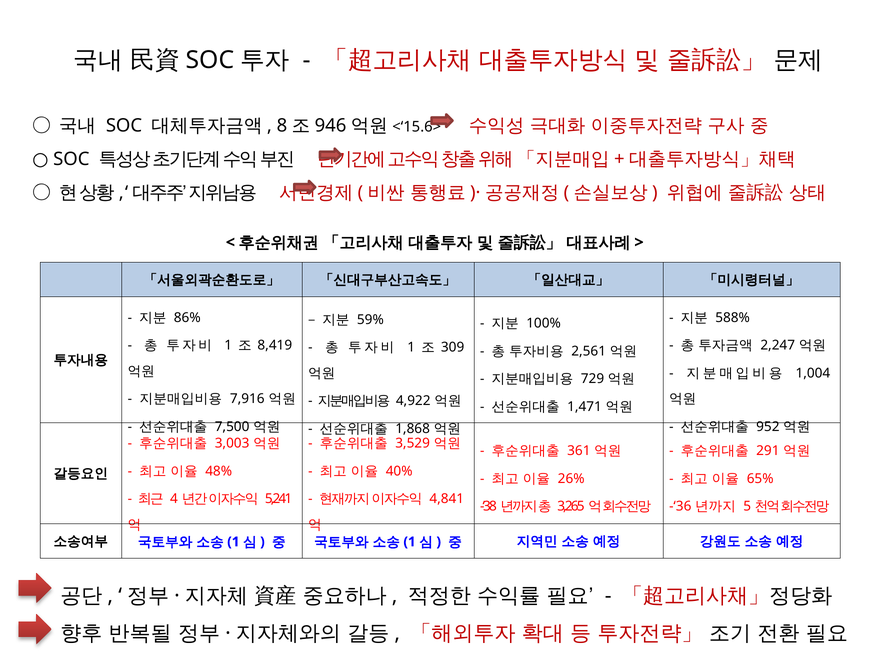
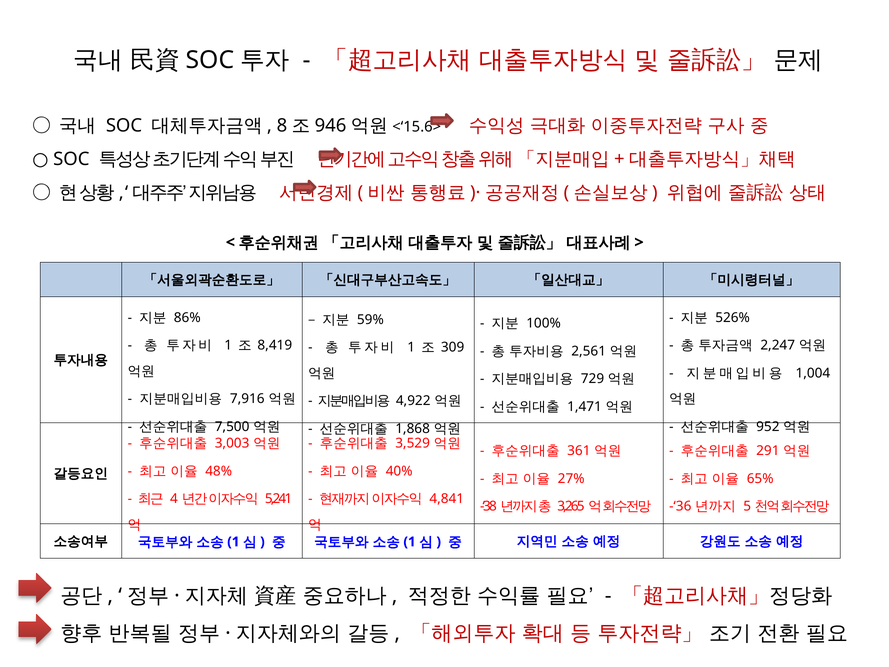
588%: 588% -> 526% (733, 318)
26%: 26% -> 27% (571, 478)
